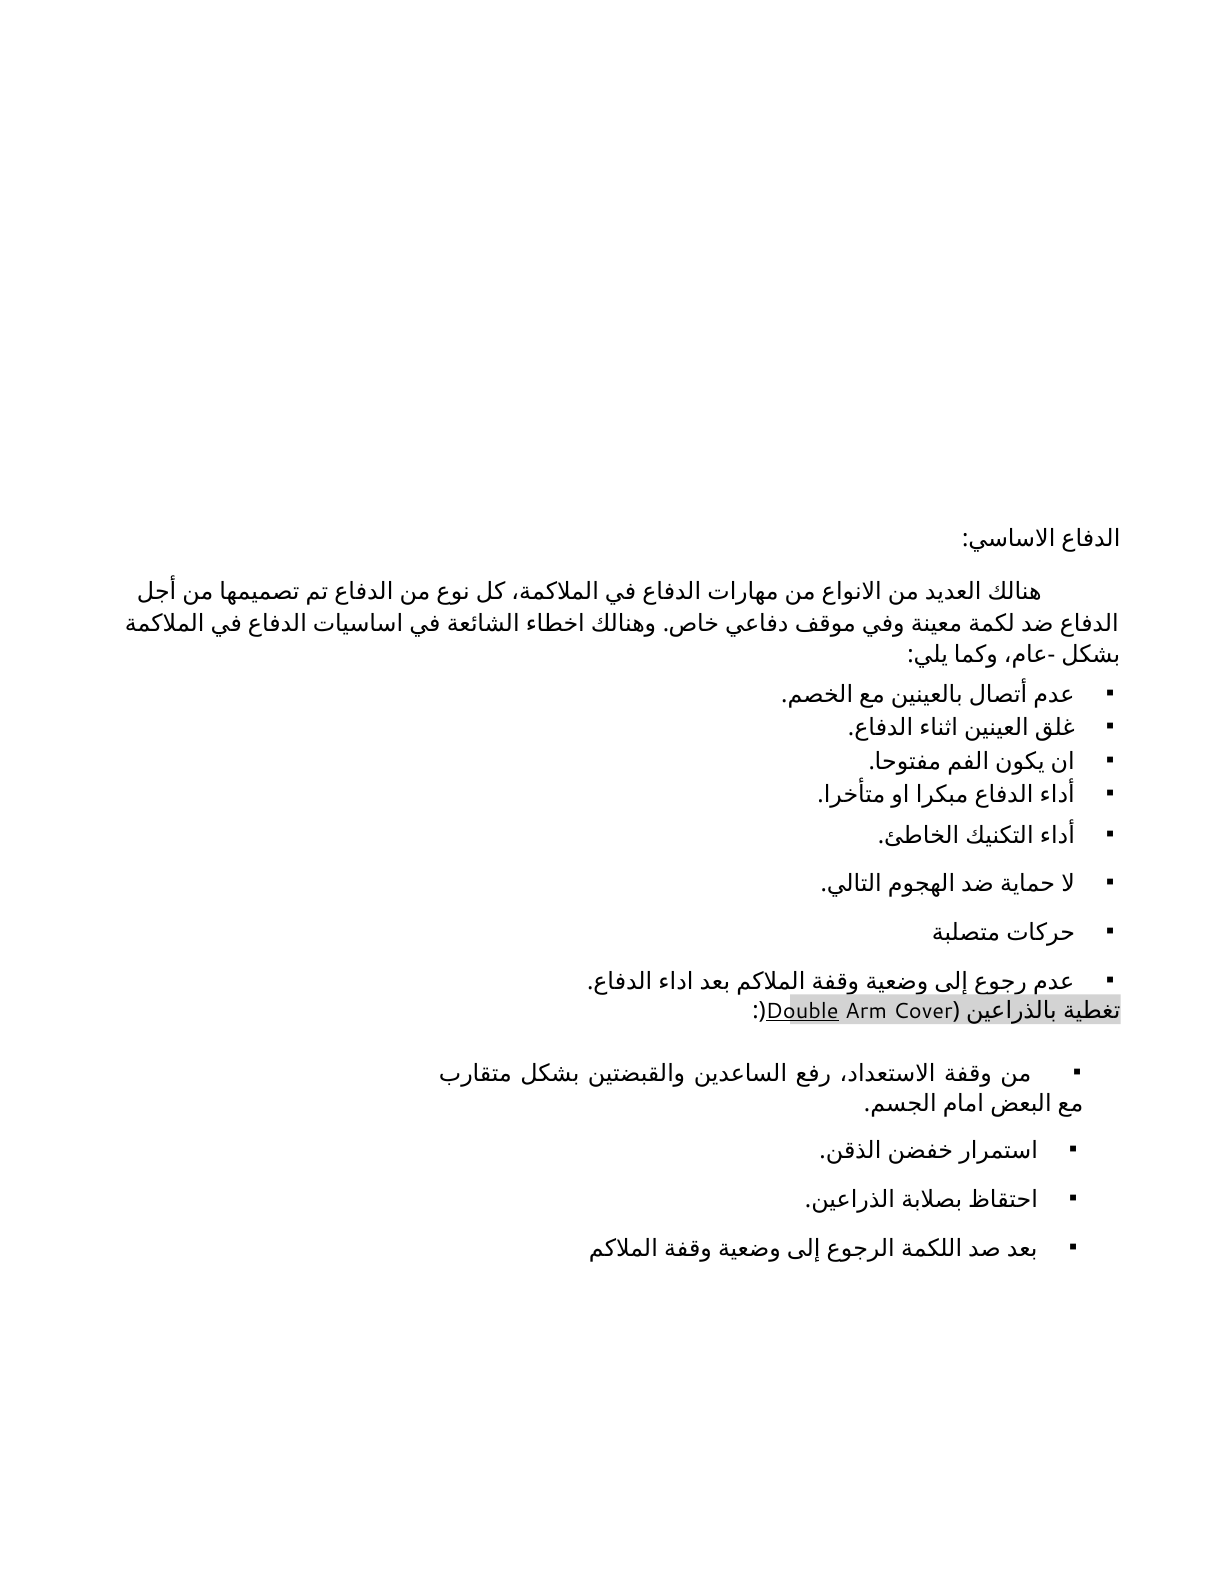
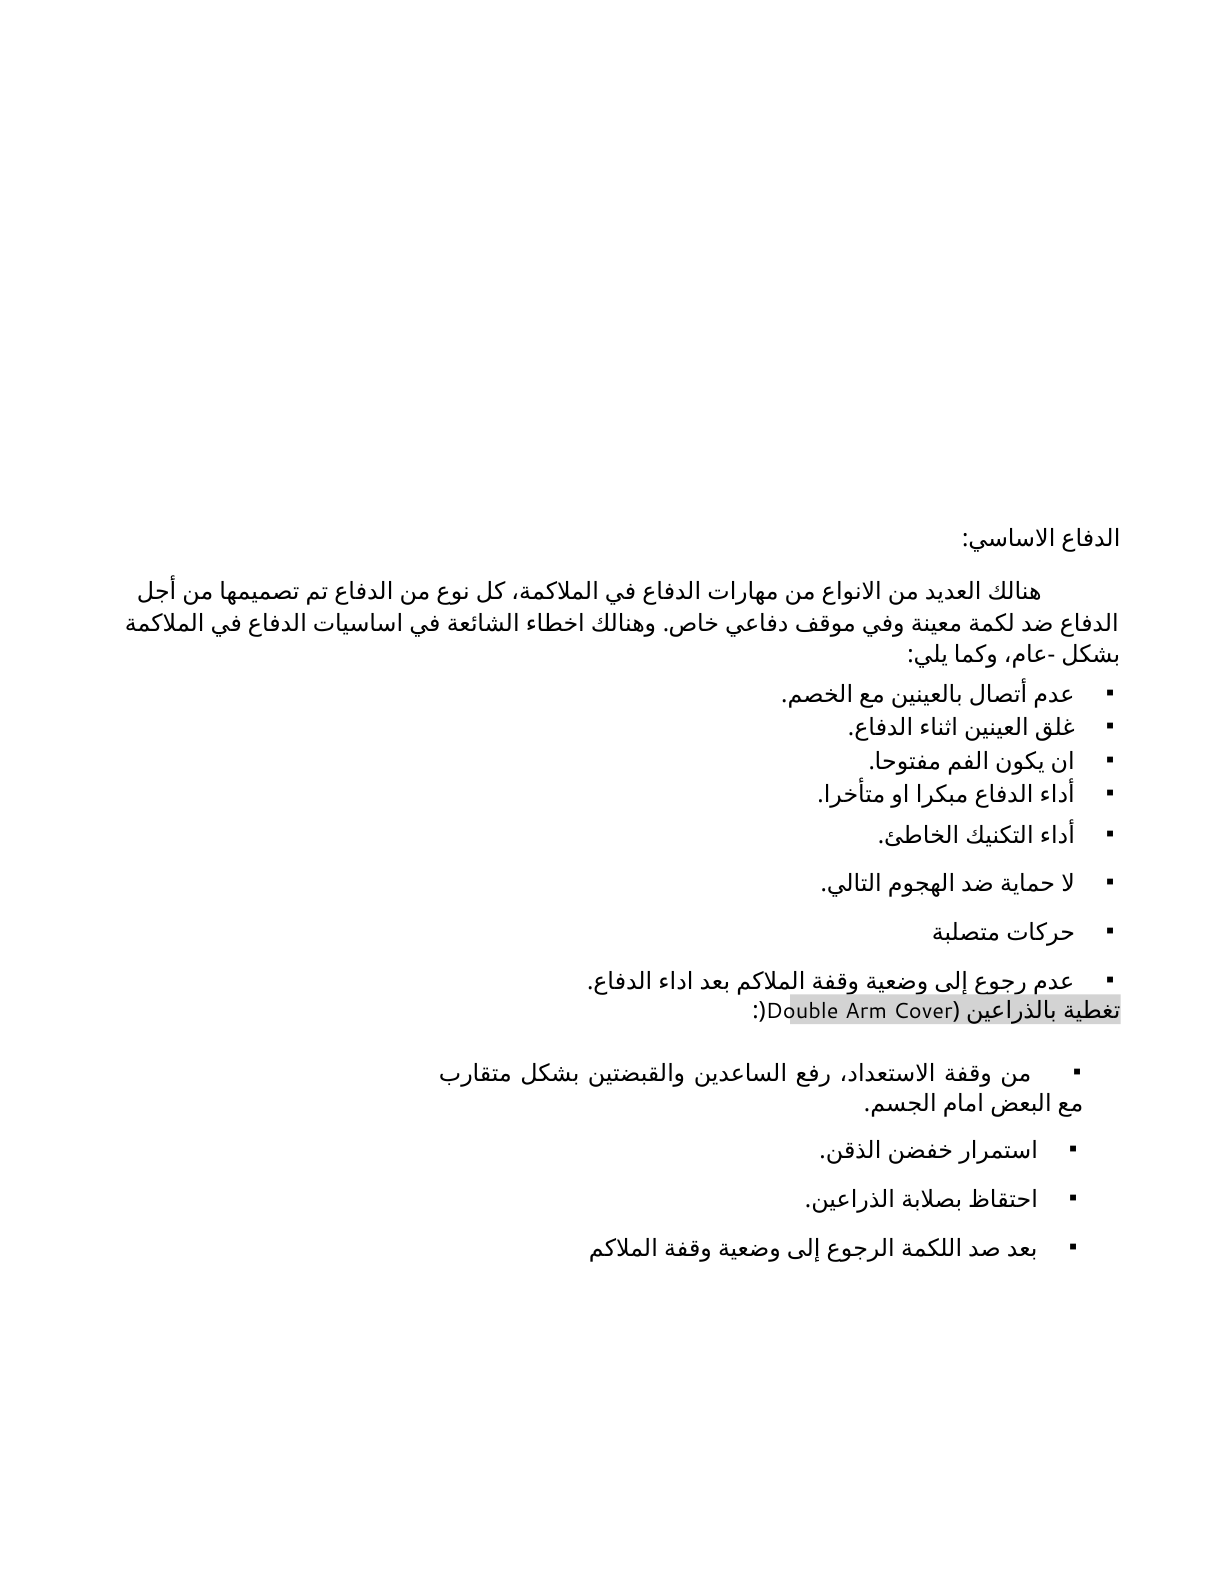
Double underline: present -> none (802, 1011)
